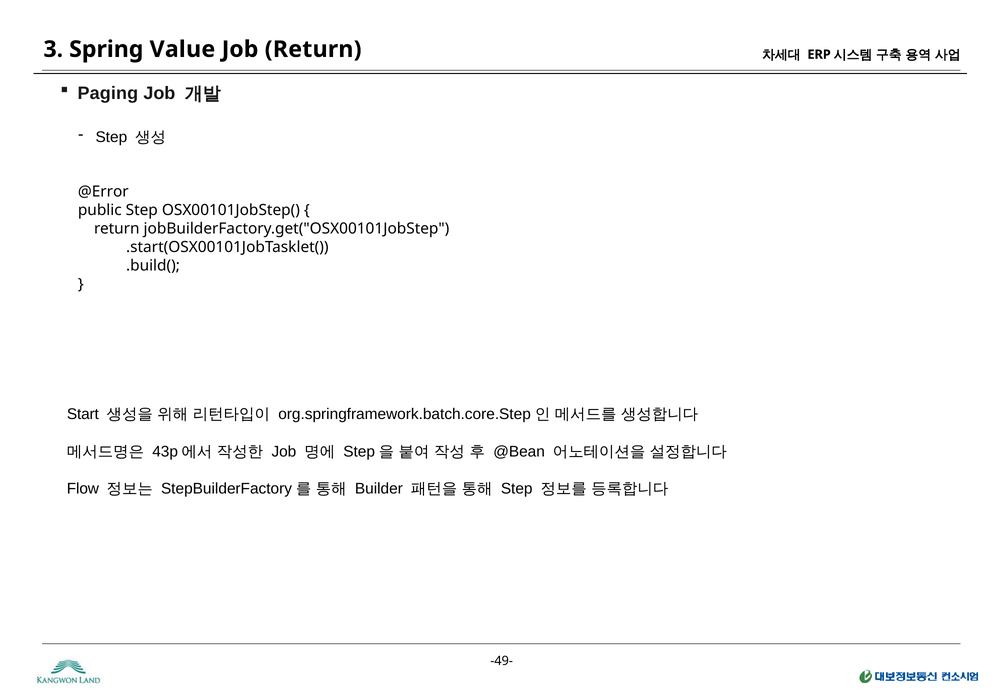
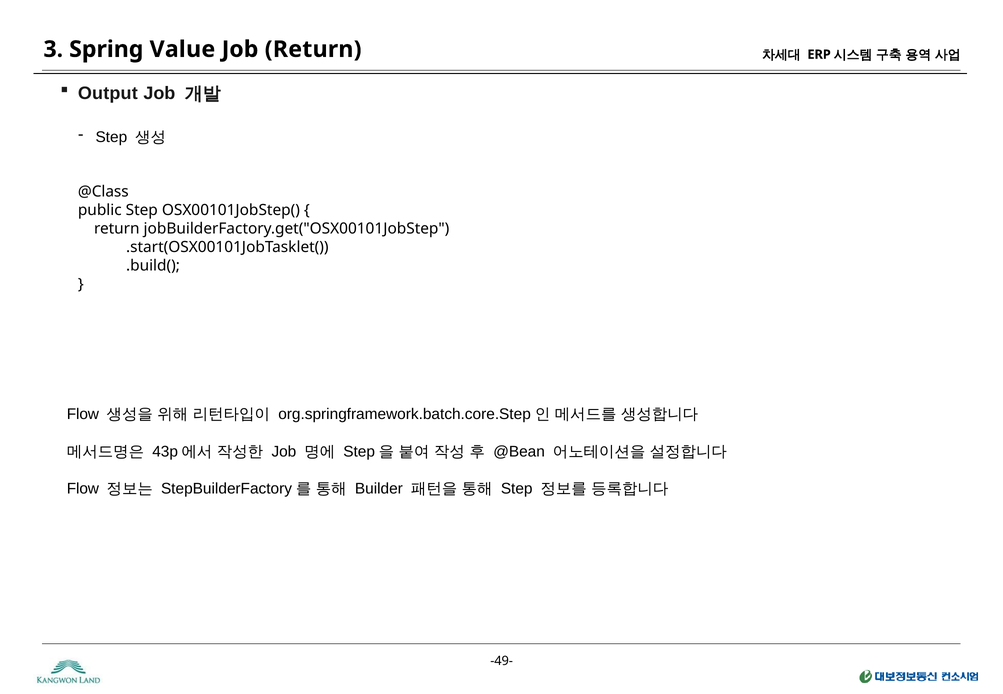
Paging: Paging -> Output (108, 93)
@Error: @Error -> @Class (103, 192)
Start: Start -> Flow (83, 415)
